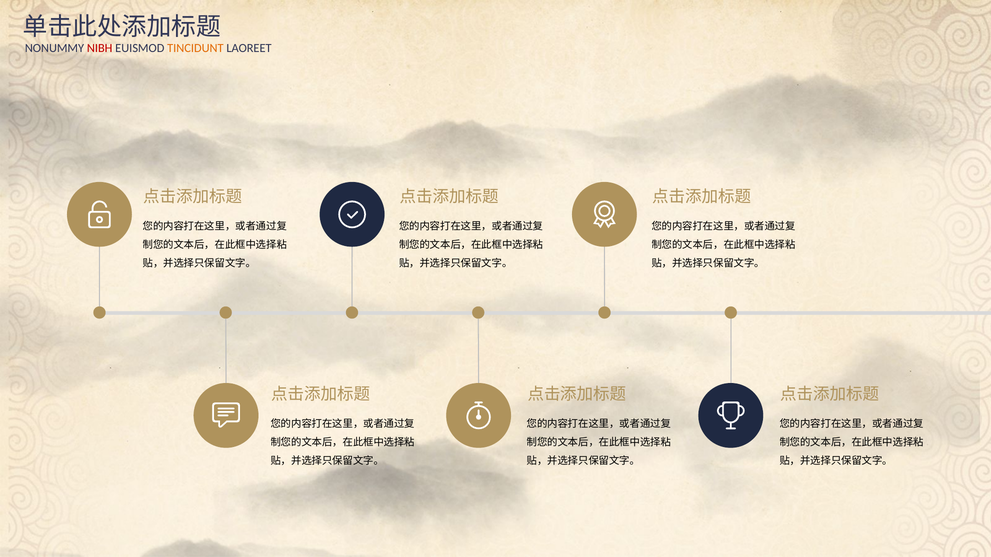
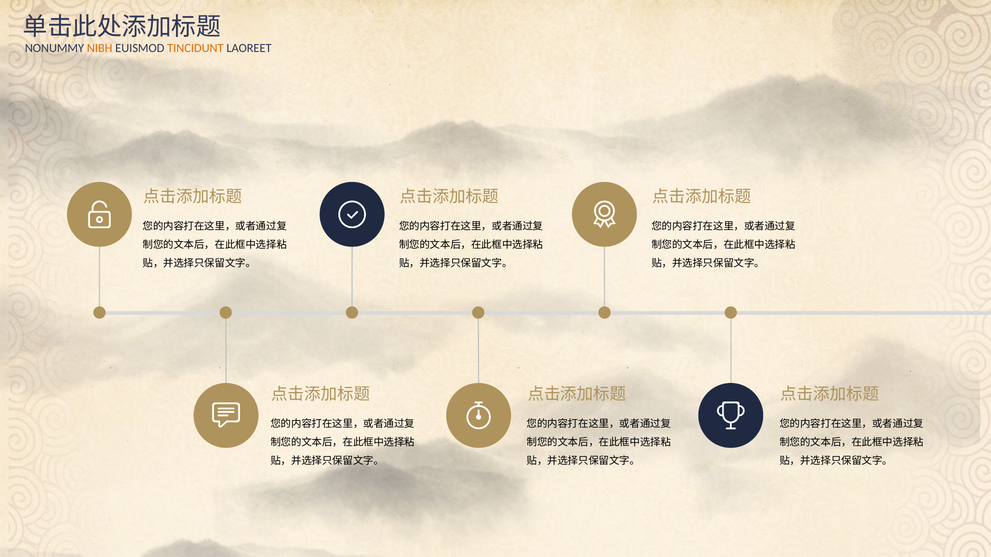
NIBH colour: red -> orange (100, 48)
